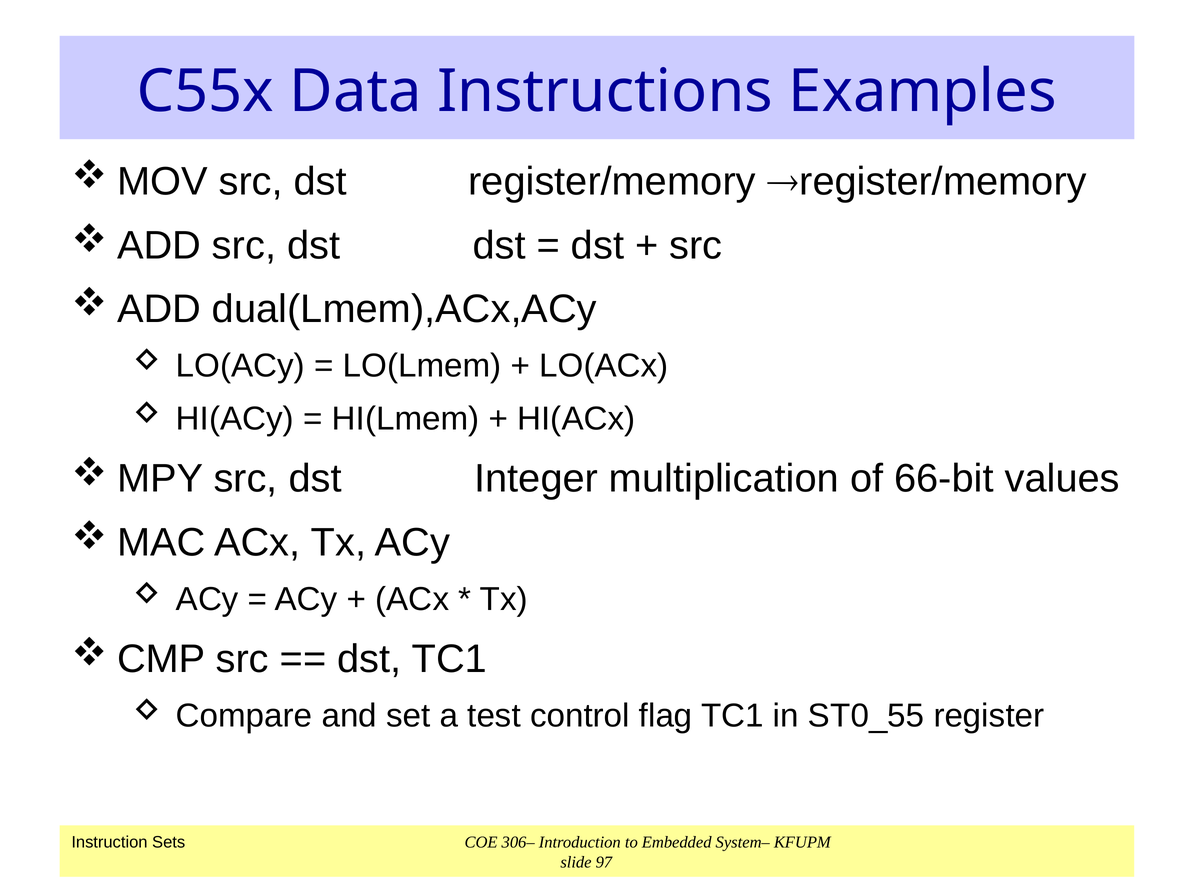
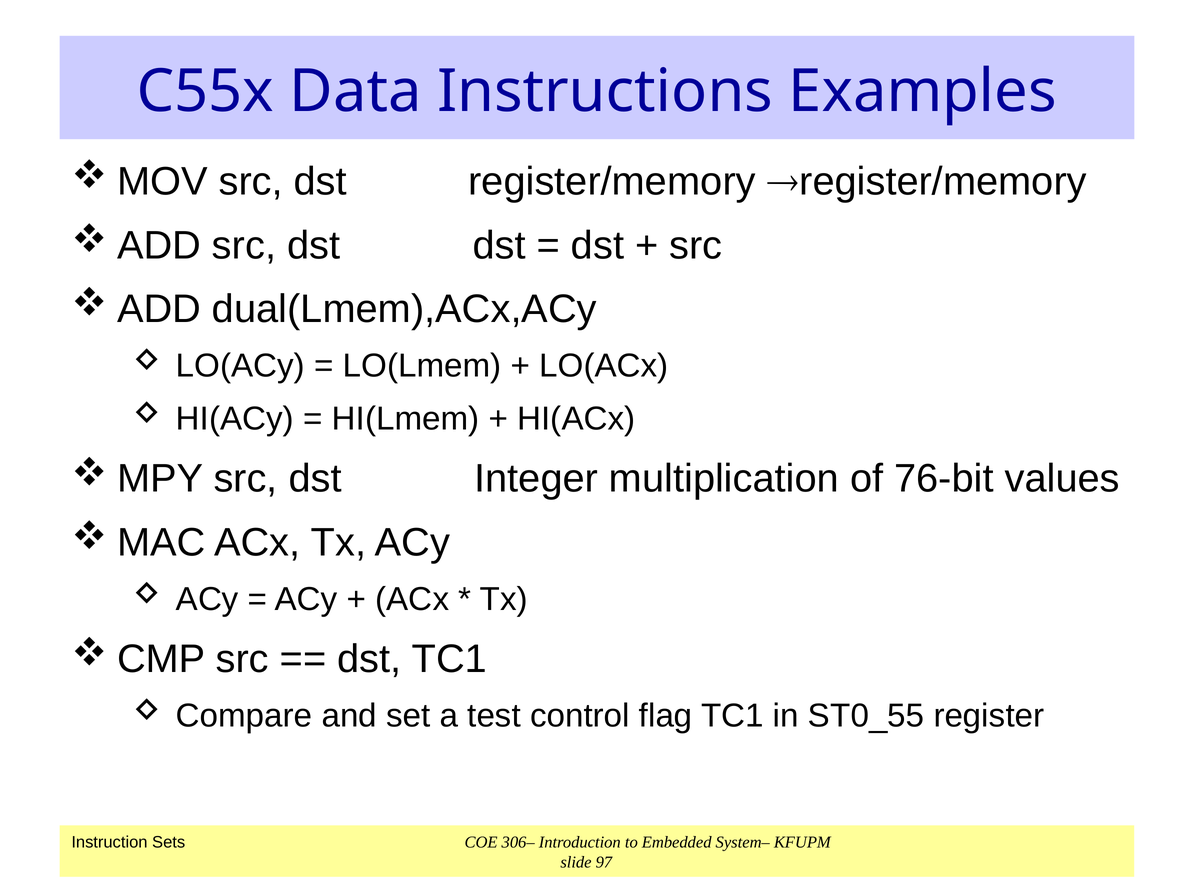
66-bit: 66-bit -> 76-bit (944, 479)
